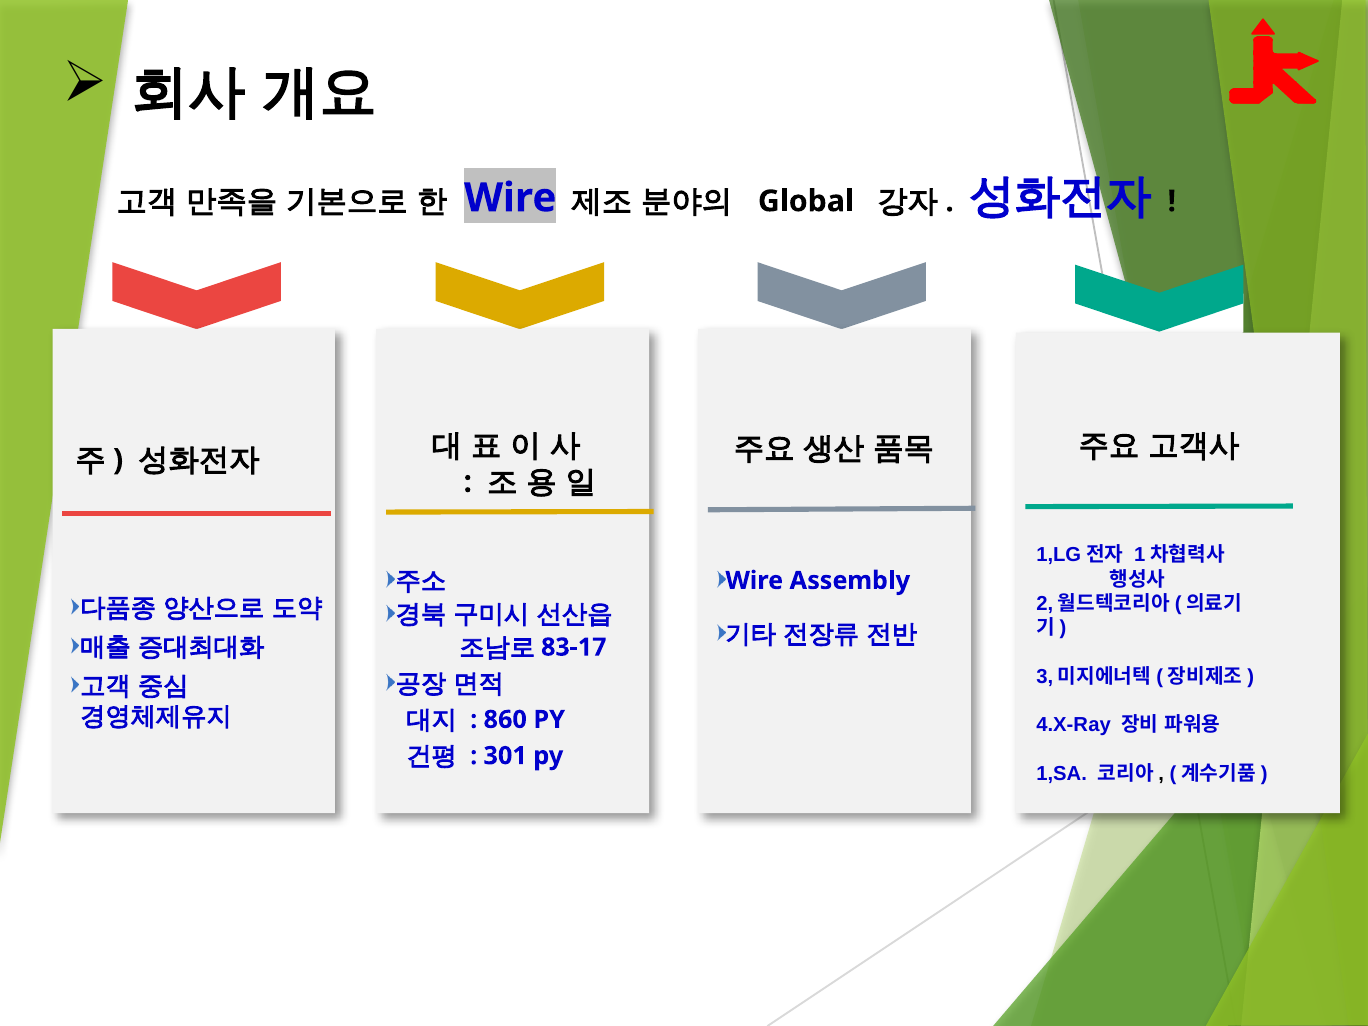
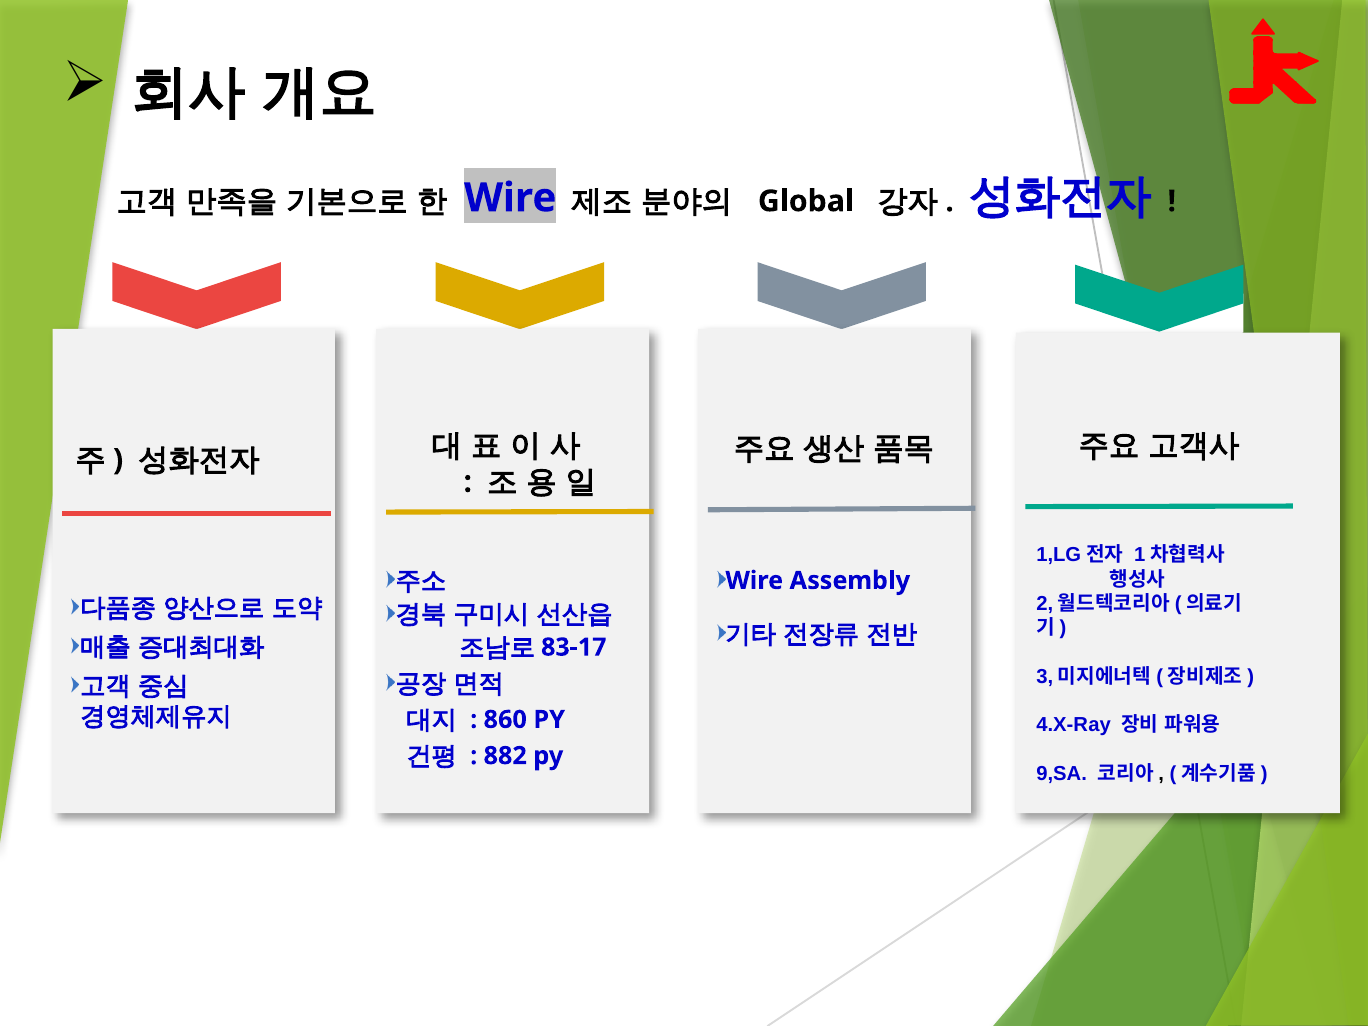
301: 301 -> 882 (505, 756)
1,SA: 1,SA -> 9,SA (1062, 774)
